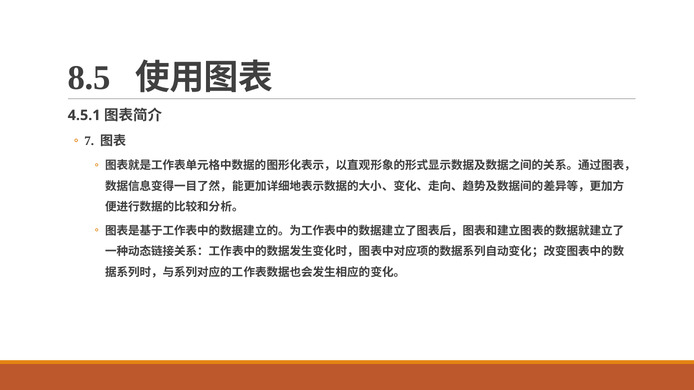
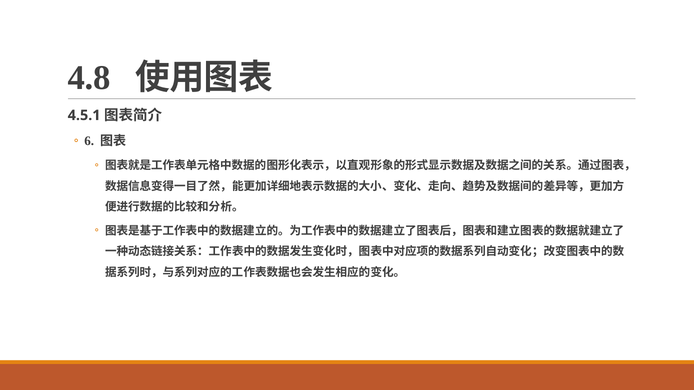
8.5: 8.5 -> 4.8 (89, 78)
7: 7 -> 6 (89, 141)
